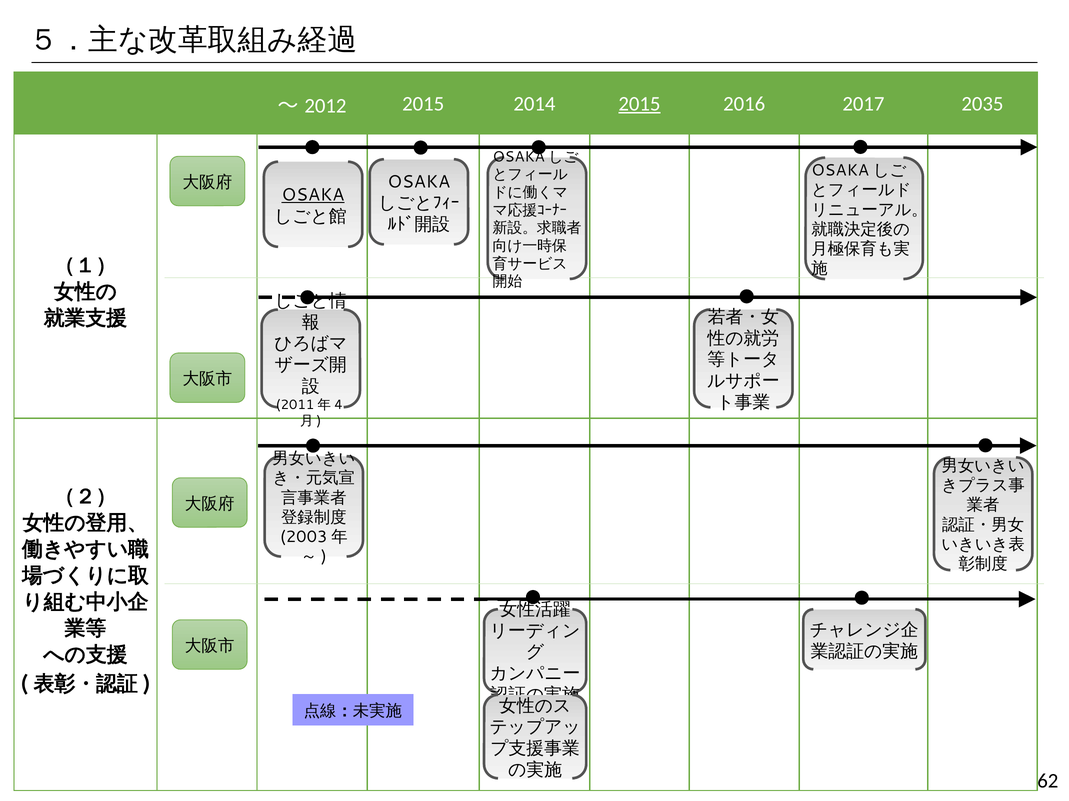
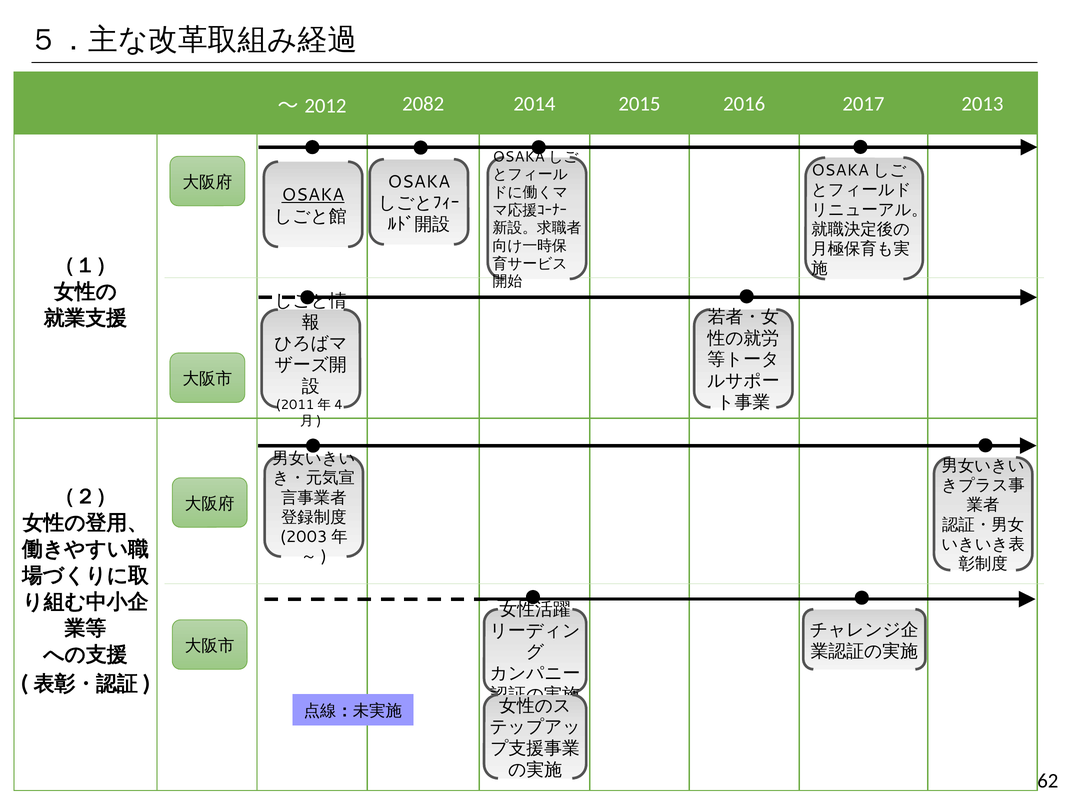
2015: 2015 -> 2082 (423, 104)
2015 underline: present -> none (639, 104)
2035: 2035 -> 2013 (982, 104)
